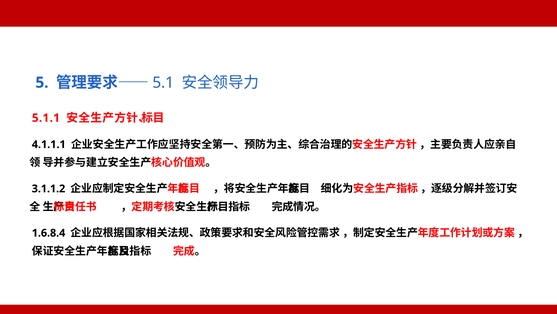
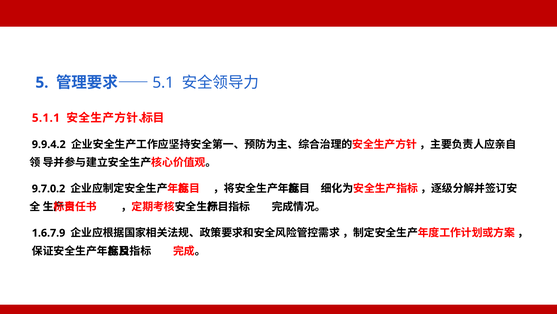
4.1.1.1: 4.1.1.1 -> 9.9.4.2 (49, 144)
3.1.1.2: 3.1.1.2 -> 9.7.0.2 (49, 188)
1.6.8.4: 1.6.8.4 -> 1.6.7.9 (49, 233)
